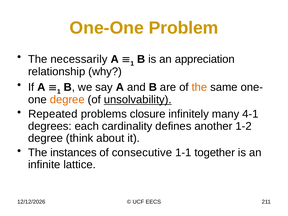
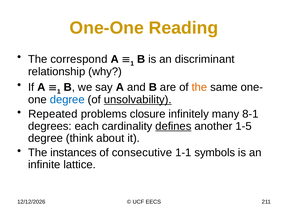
Problem: Problem -> Reading (183, 28)
necessarily: necessarily -> correspond (79, 59)
appreciation: appreciation -> discriminant (205, 59)
degree colour: orange -> blue (67, 100)
4-1: 4-1 -> 8-1 (250, 114)
defines underline: none -> present (173, 126)
1-2: 1-2 -> 1-5 (244, 126)
together: together -> symbols (215, 153)
